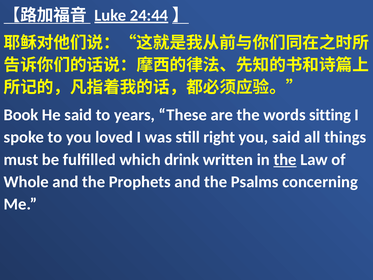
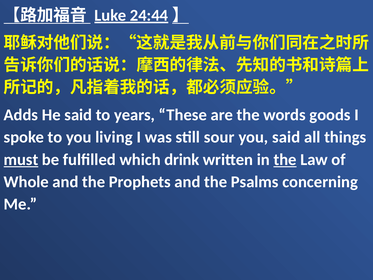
Book: Book -> Adds (21, 115)
sitting: sitting -> goods (330, 115)
loved: loved -> living (114, 137)
right: right -> sour (219, 137)
must underline: none -> present (21, 159)
